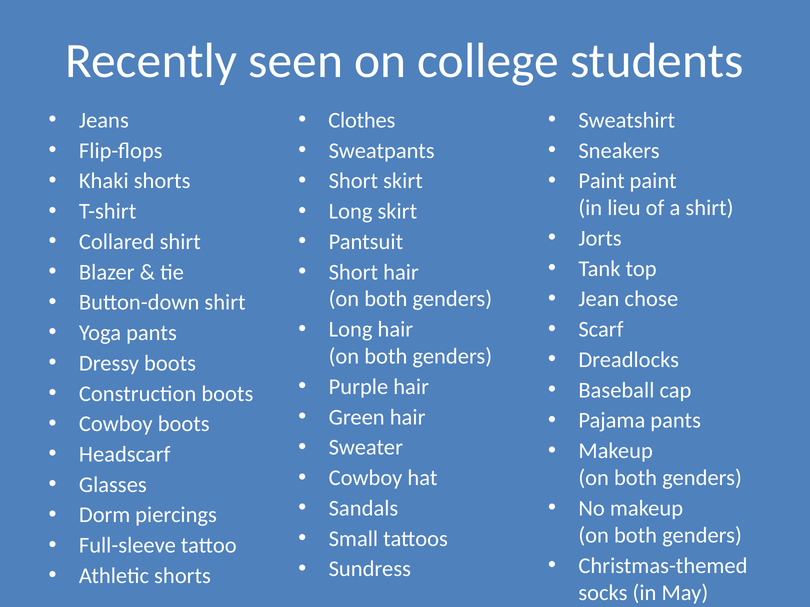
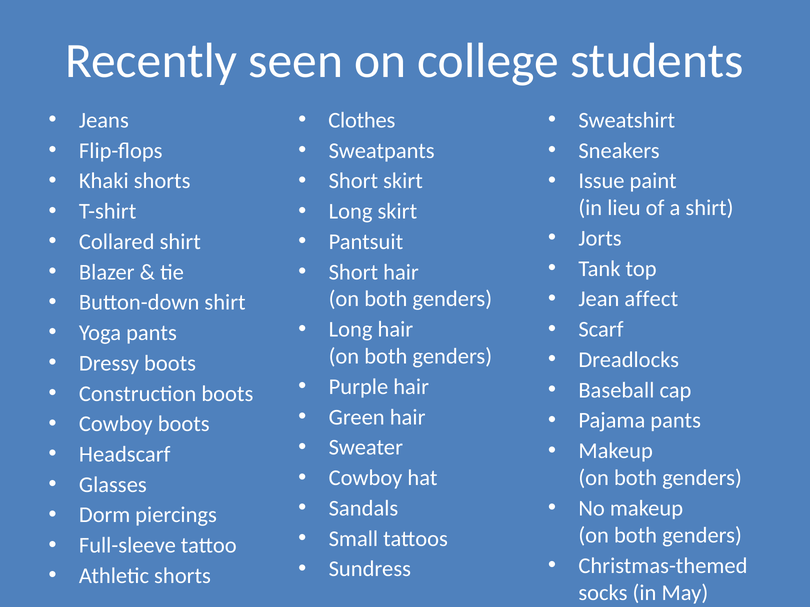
Paint: Paint -> Issue (602, 181)
chose: chose -> affect (651, 299)
